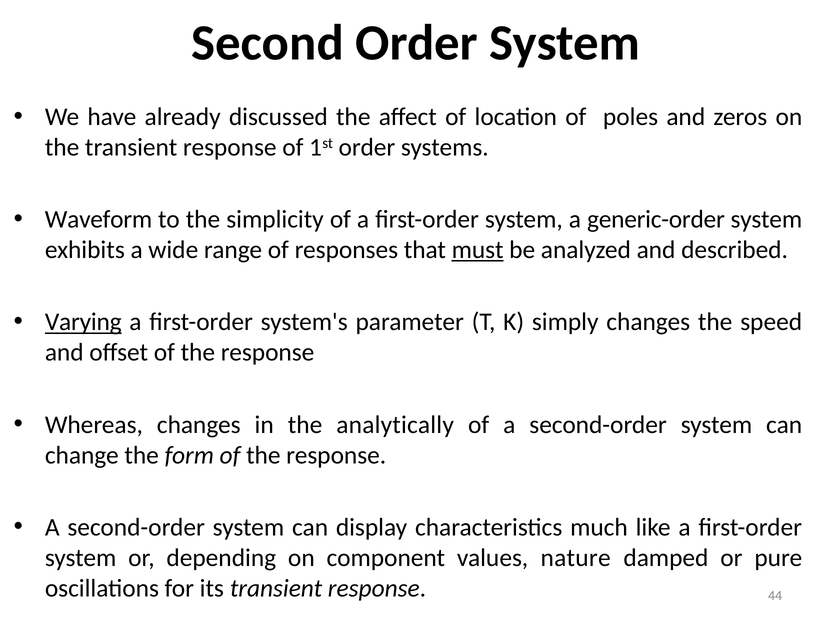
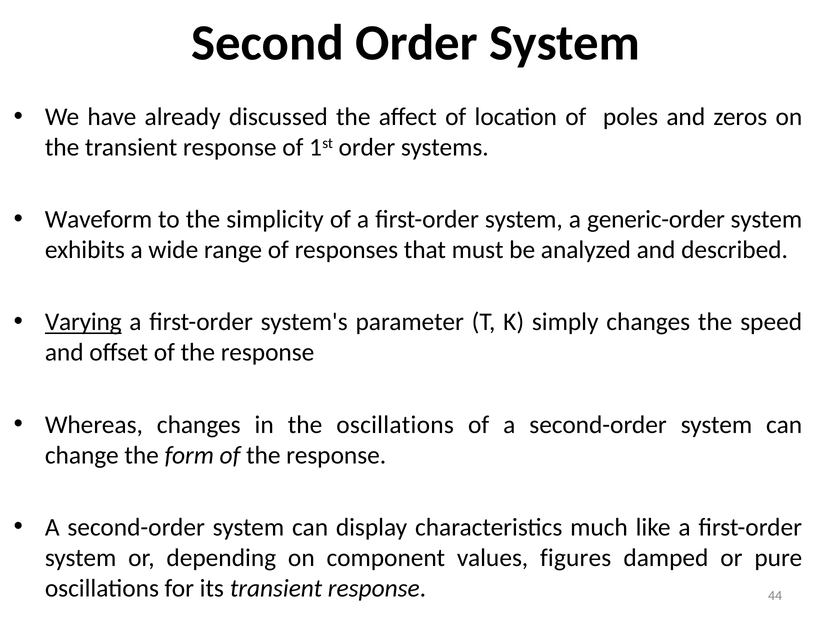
must underline: present -> none (478, 250)
the analytically: analytically -> oscillations (395, 425)
nature: nature -> figures (576, 558)
